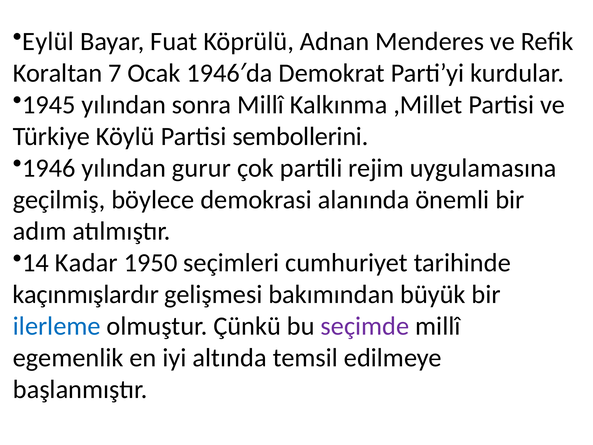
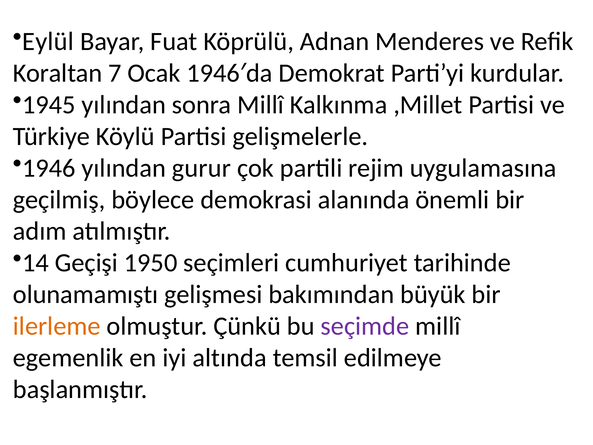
sembollerini: sembollerini -> gelişmelerle (300, 136)
Kadar: Kadar -> Geçişi (86, 263)
kaçınmışlardır: kaçınmışlardır -> olunamamıştı (86, 294)
ilerleme colour: blue -> orange (57, 326)
